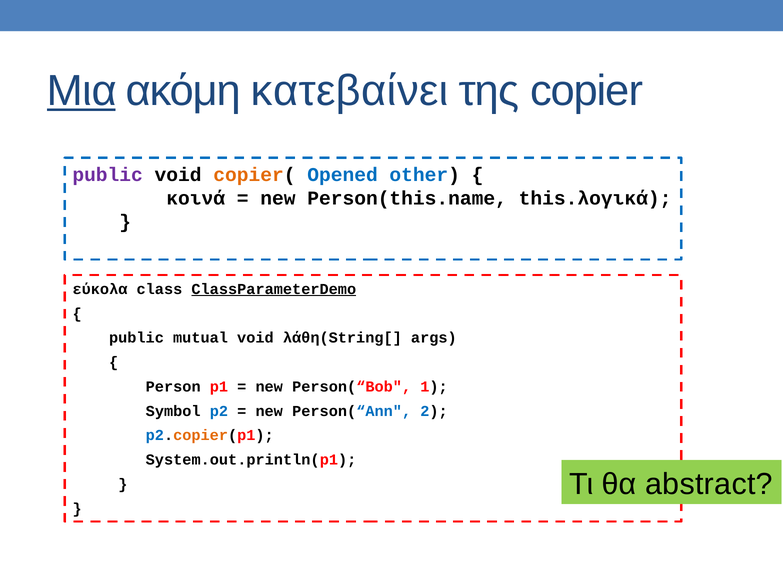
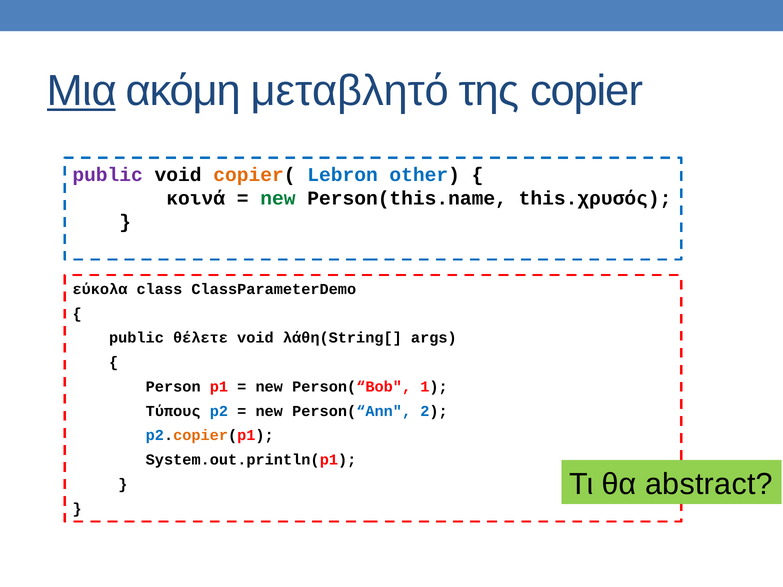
κατεβαίνει: κατεβαίνει -> μεταβλητό (350, 91)
Opened: Opened -> Lebron (343, 175)
new colour: black -> green (278, 198)
this.λογικά: this.λογικά -> this.χρυσός (595, 198)
ClassParameterDemo underline: present -> none (274, 289)
mutual: mutual -> θέλετε (201, 338)
Symbol: Symbol -> Τύπους (173, 411)
